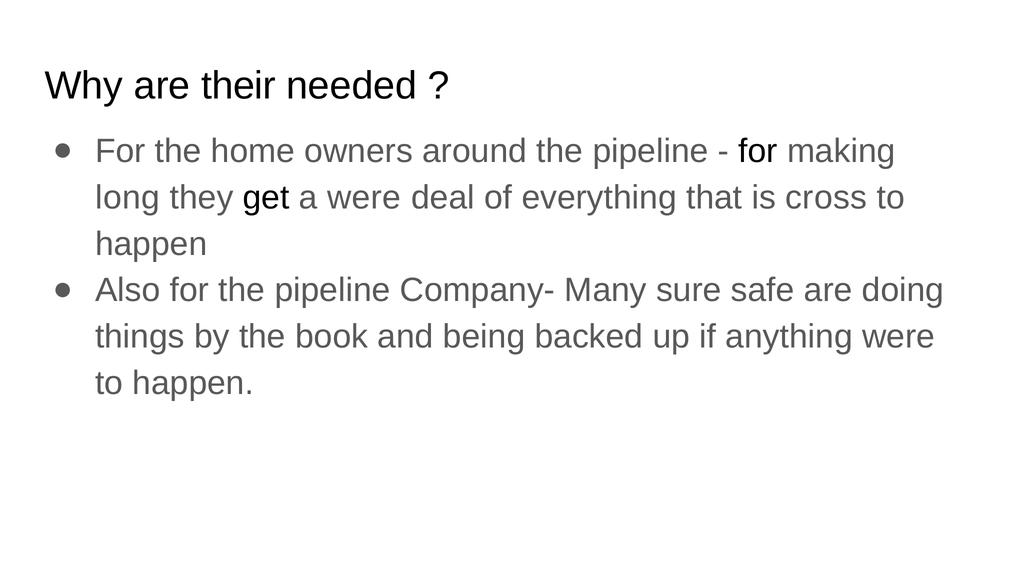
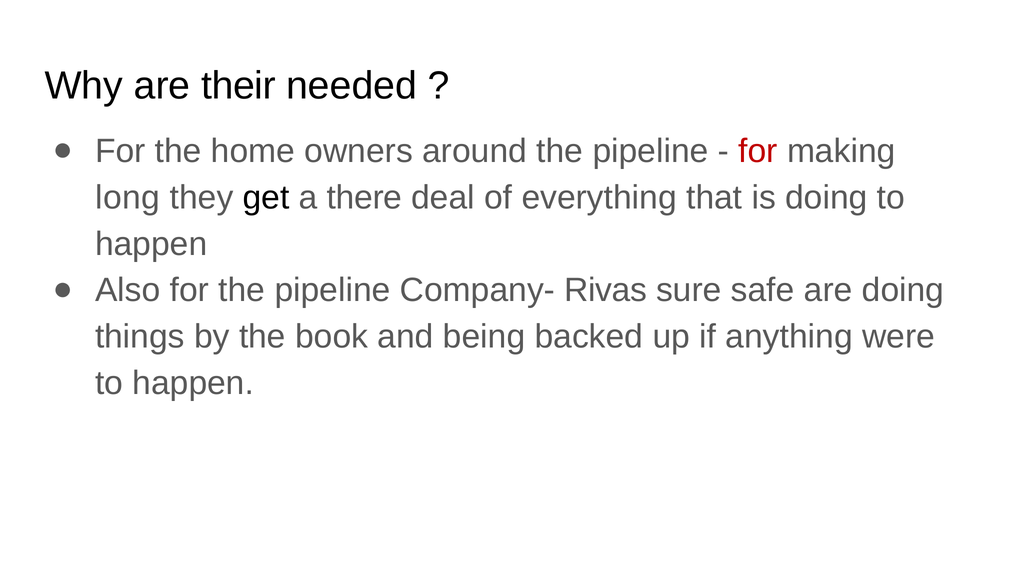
for colour: black -> red (758, 151)
a were: were -> there (365, 198)
is cross: cross -> doing (826, 198)
Many: Many -> Rivas (606, 290)
